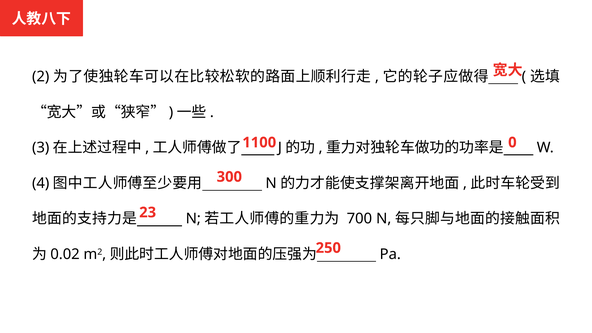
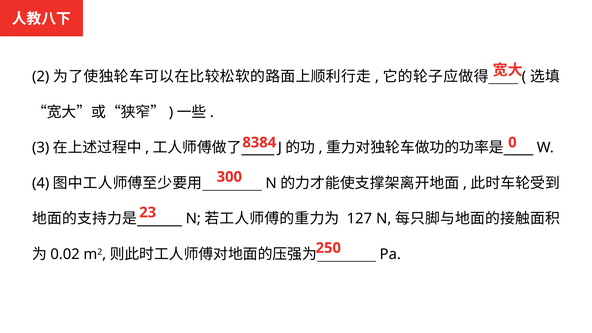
1100: 1100 -> 8384 (259, 142)
700: 700 -> 127 (359, 219)
